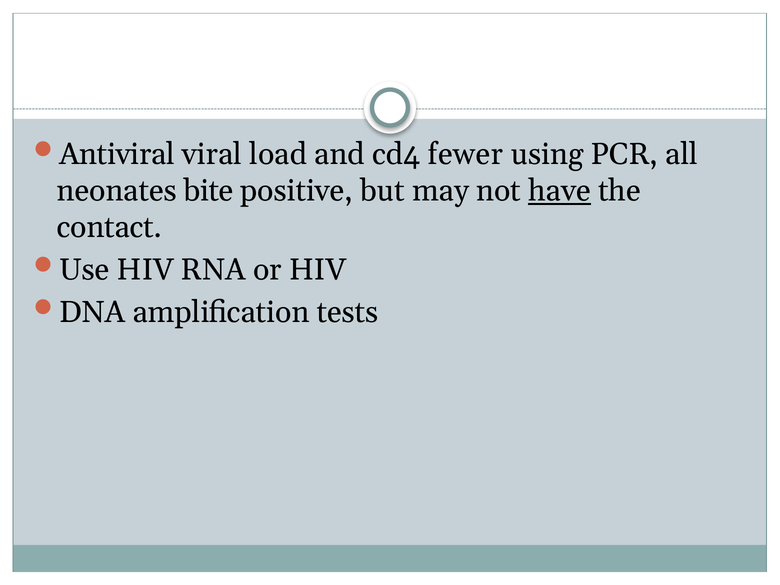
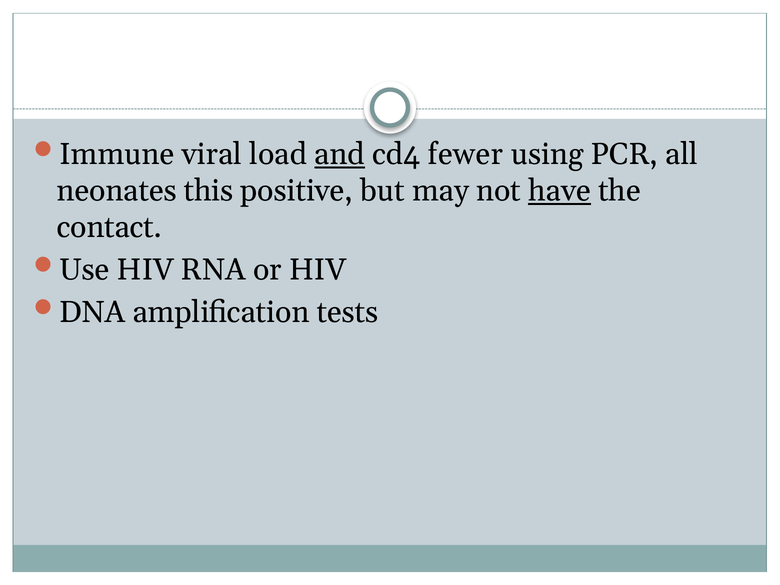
Antiviral: Antiviral -> Immune (117, 154)
and underline: none -> present (340, 154)
bite: bite -> this (209, 191)
